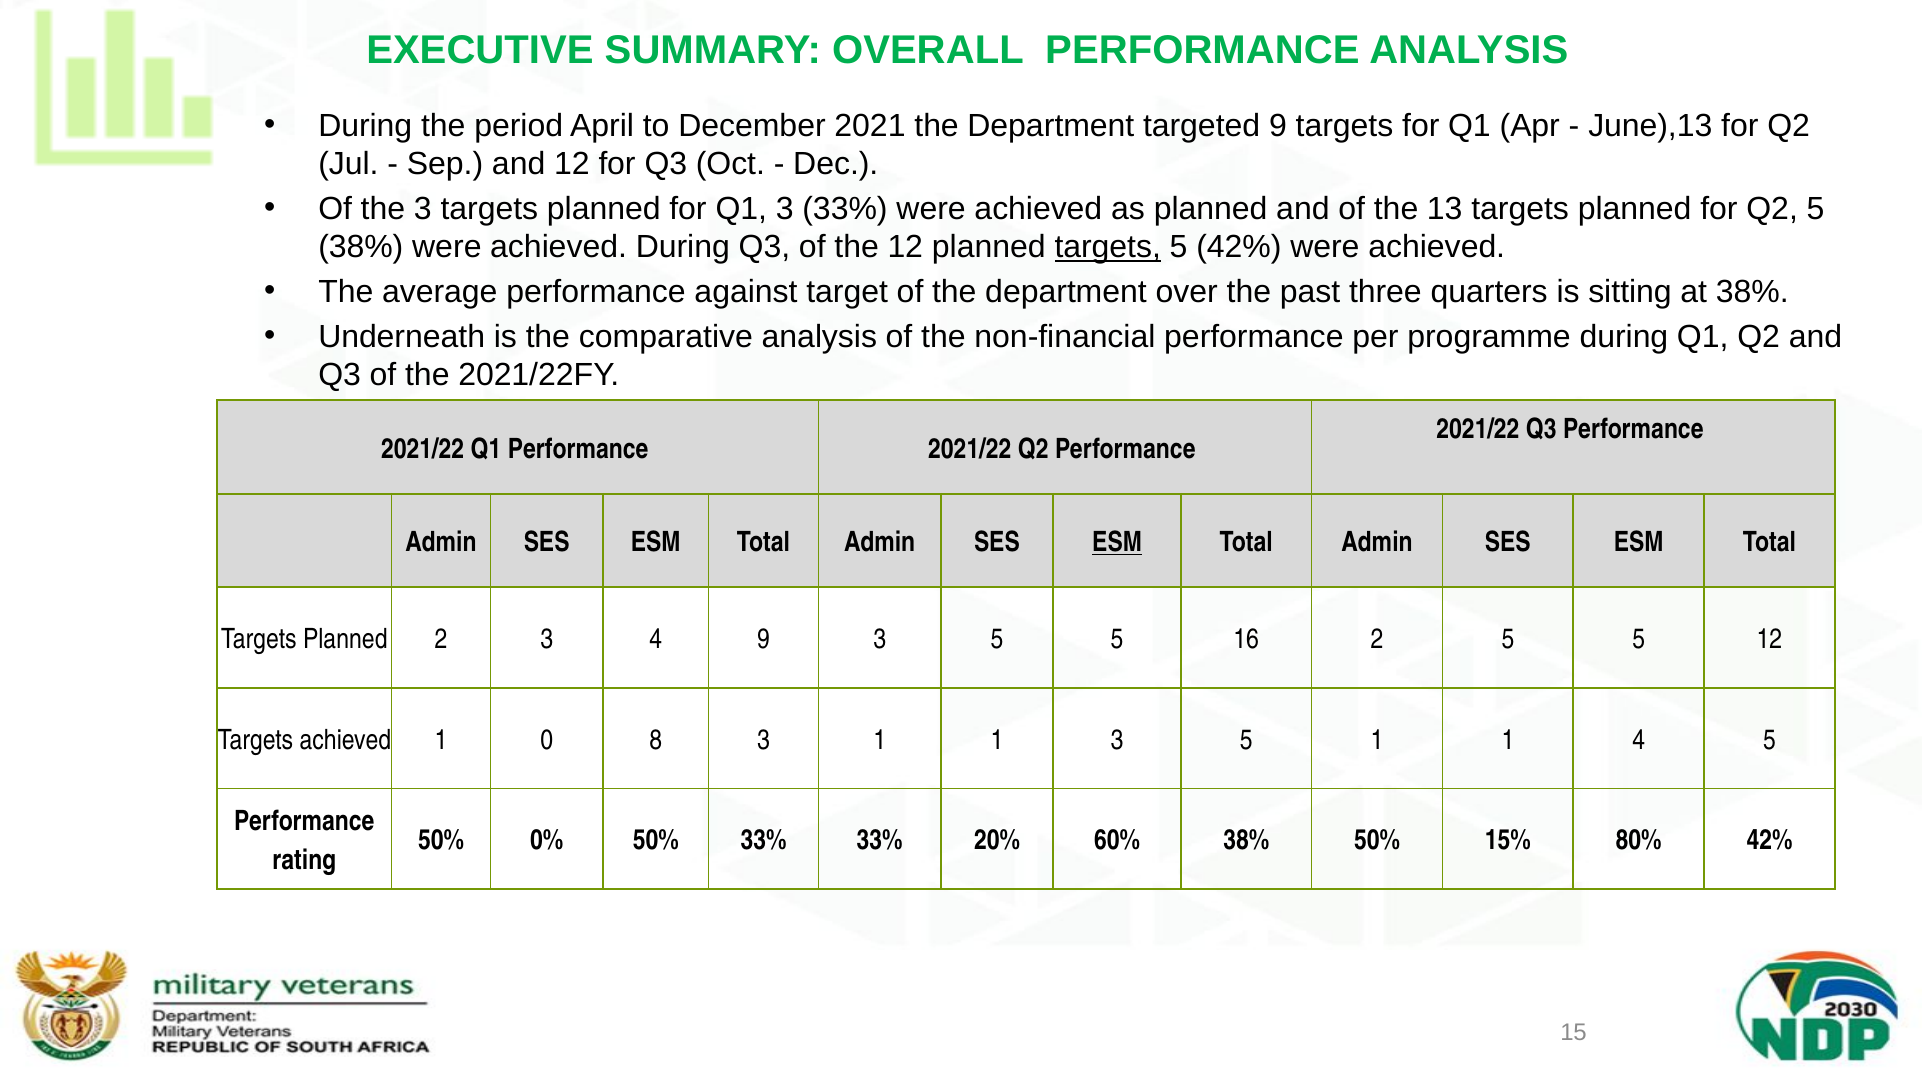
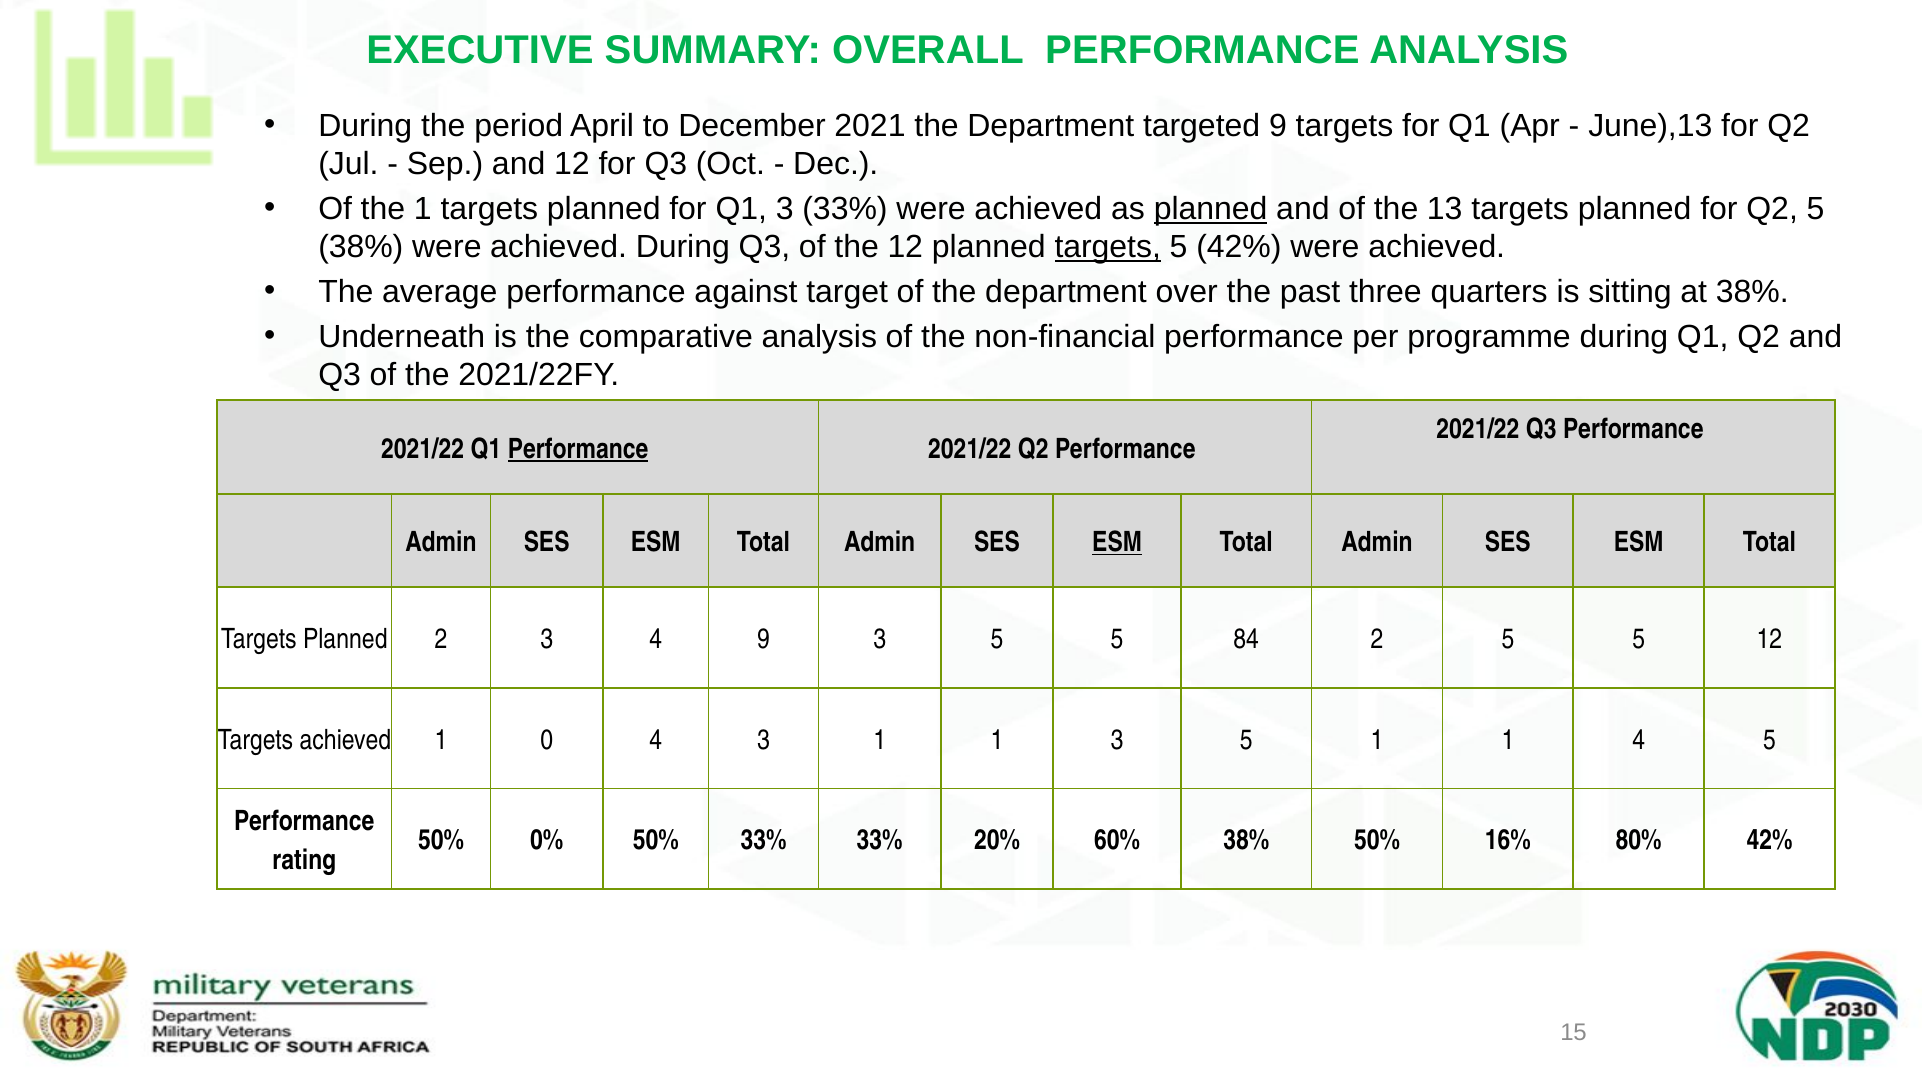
the 3: 3 -> 1 (423, 209)
planned underline: none -> present (1211, 209)
Performance underline: none -> present (578, 449)
16: 16 -> 84 (1246, 640)
0 8: 8 -> 4 (656, 740)
15%: 15% -> 16% (1508, 841)
